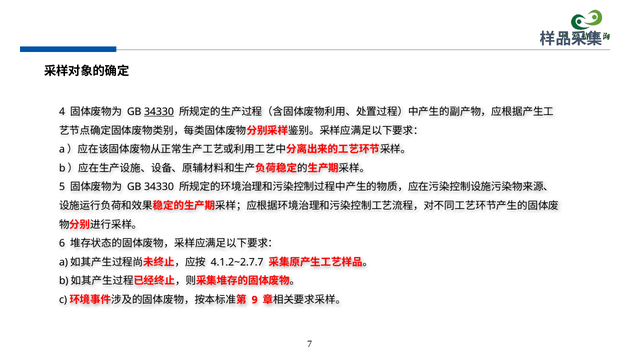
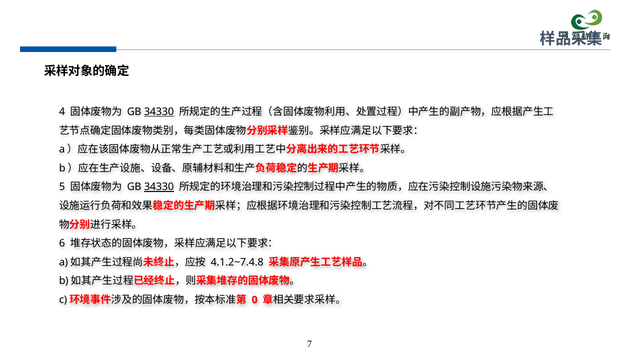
34330 underline: none -> present (159, 187)
4.1.2~2.7.7: 4.1.2~2.7.7 -> 4.1.2~7.4.8 (237, 262)
9: 9 -> 0 (255, 300)
